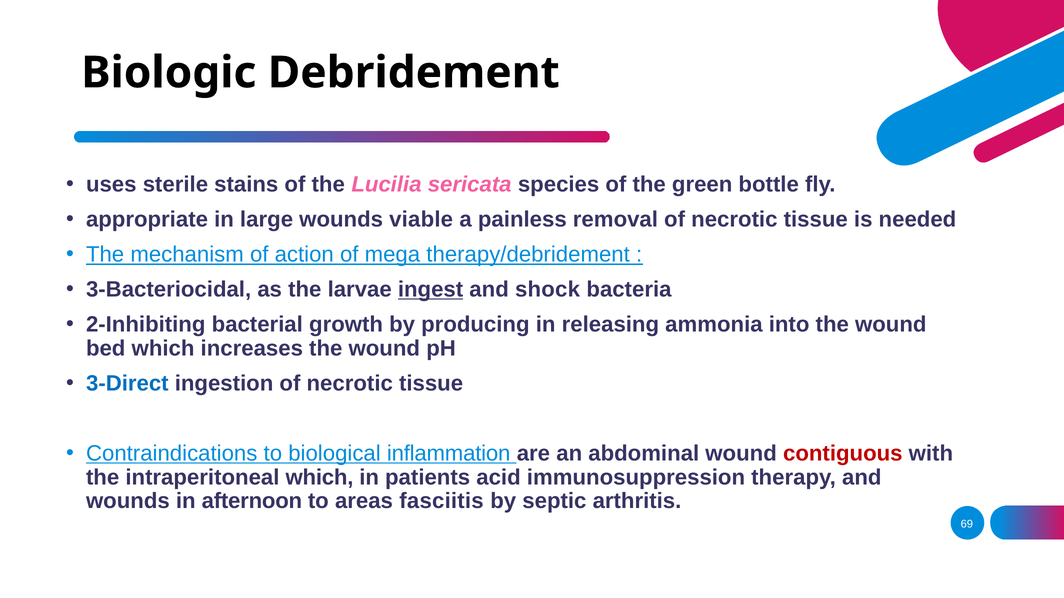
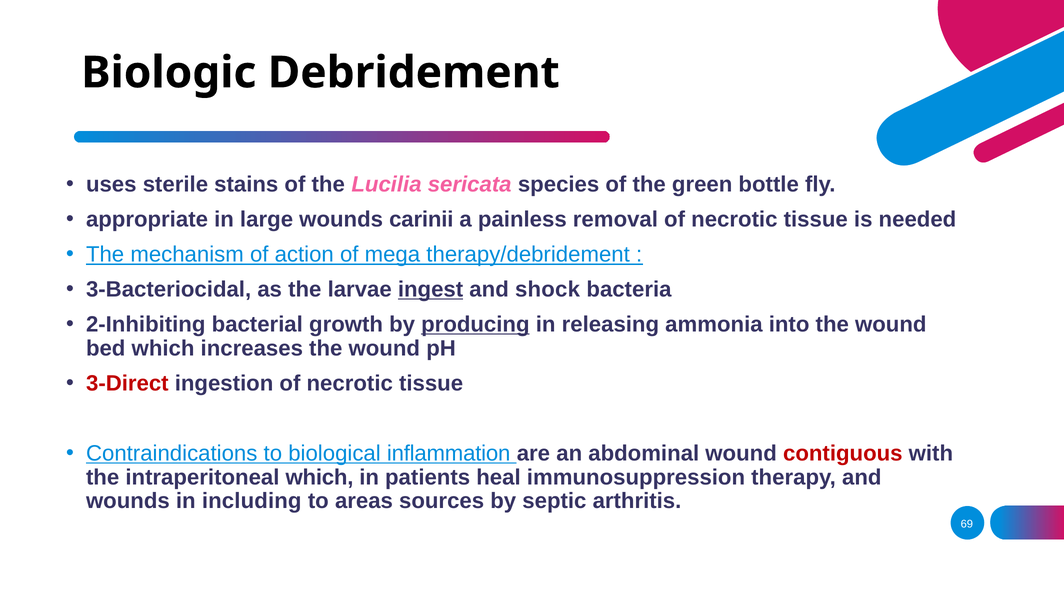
viable: viable -> carinii (421, 220)
producing underline: none -> present (475, 325)
3-Direct colour: blue -> red (127, 384)
acid: acid -> heal (499, 478)
afternoon: afternoon -> including (252, 502)
fasciitis: fasciitis -> sources (442, 502)
